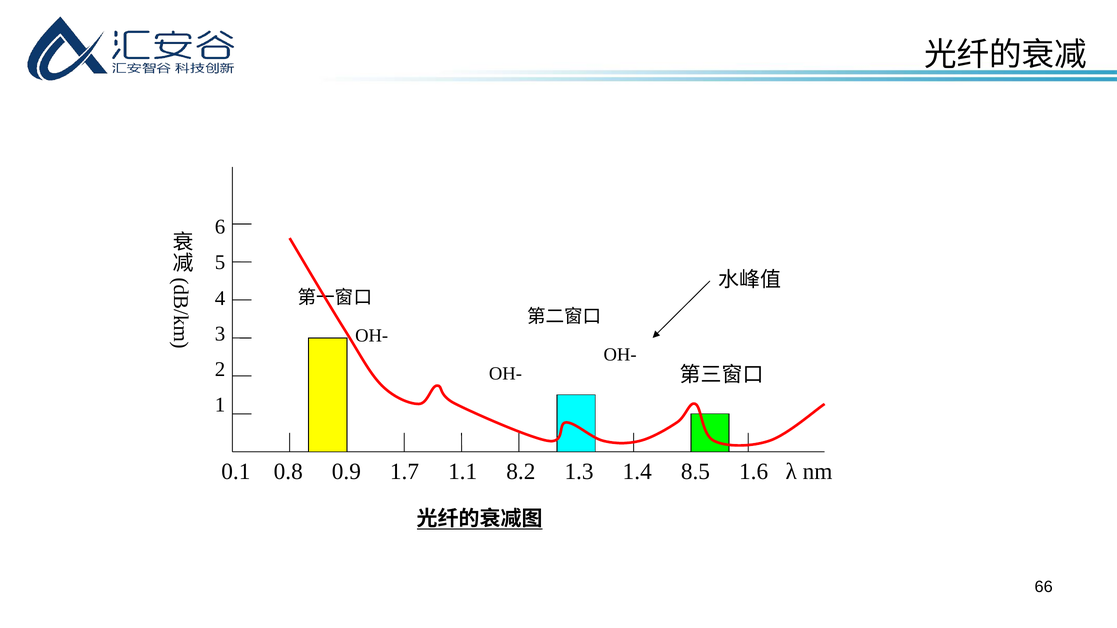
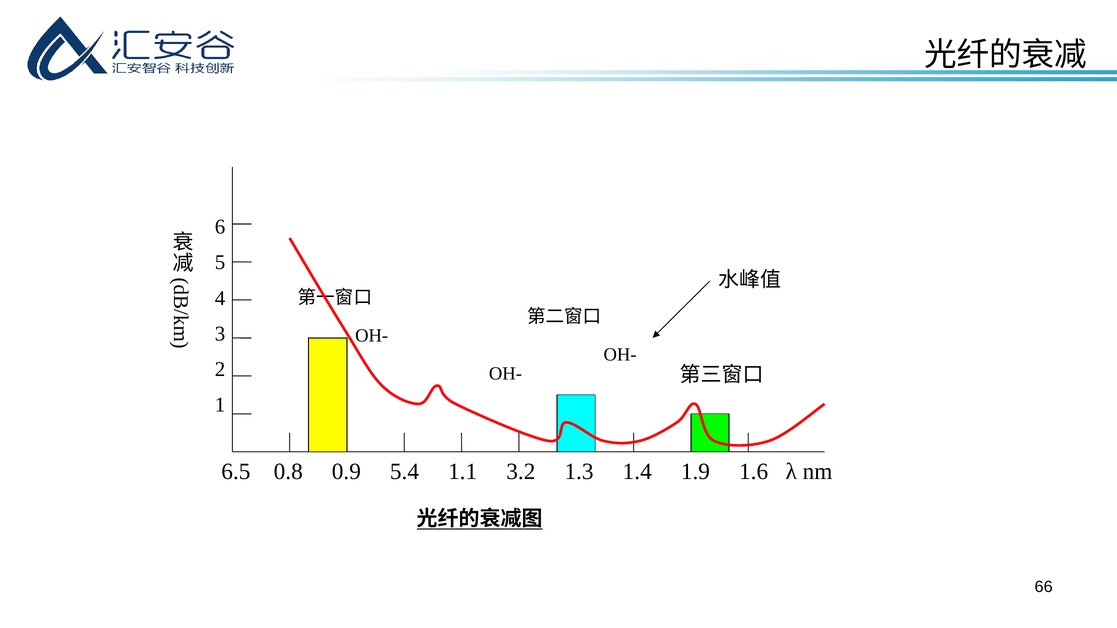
0.1: 0.1 -> 6.5 (236, 472)
1.7: 1.7 -> 5.4 (405, 472)
8.2: 8.2 -> 3.2 (521, 472)
8.5: 8.5 -> 1.9 (695, 472)
